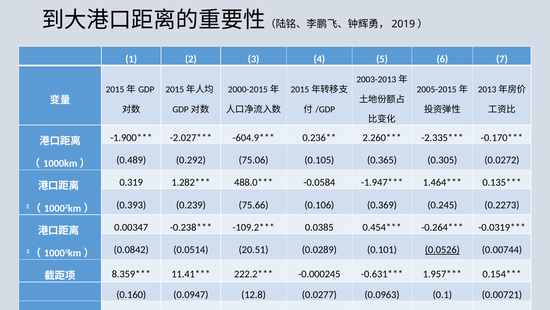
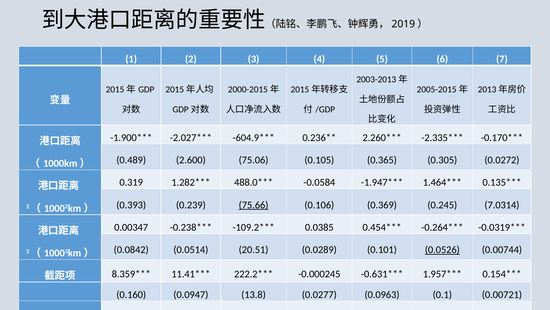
0.292: 0.292 -> 2.600 (191, 160)
75.66 underline: none -> present (254, 205)
0.2273: 0.2273 -> 7.0314 (502, 205)
12.8: 12.8 -> 13.8 (254, 294)
